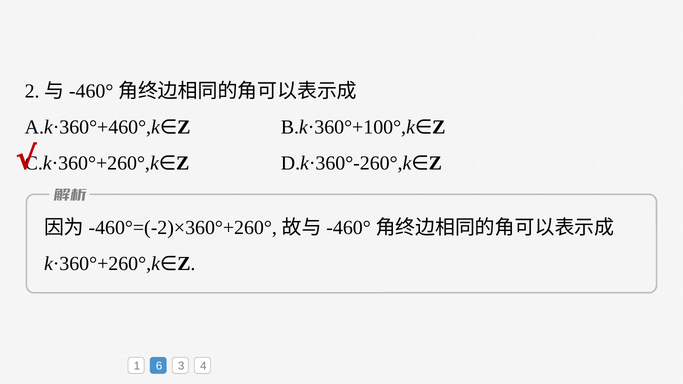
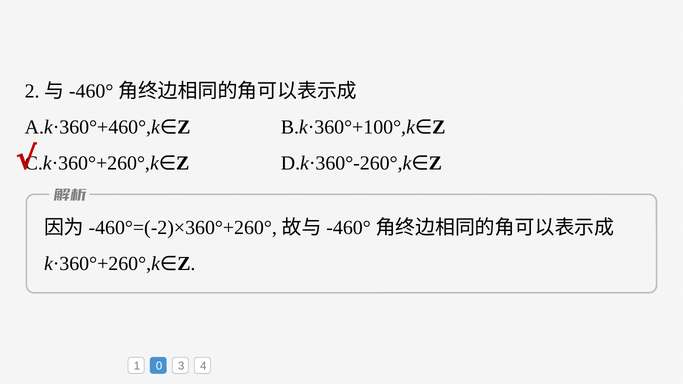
6: 6 -> 0 (159, 366)
